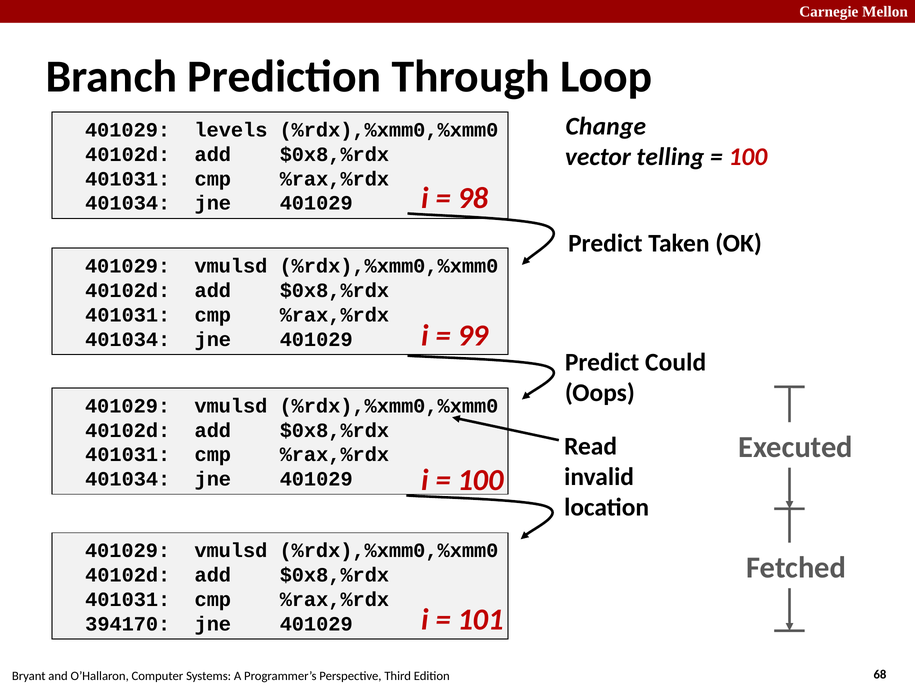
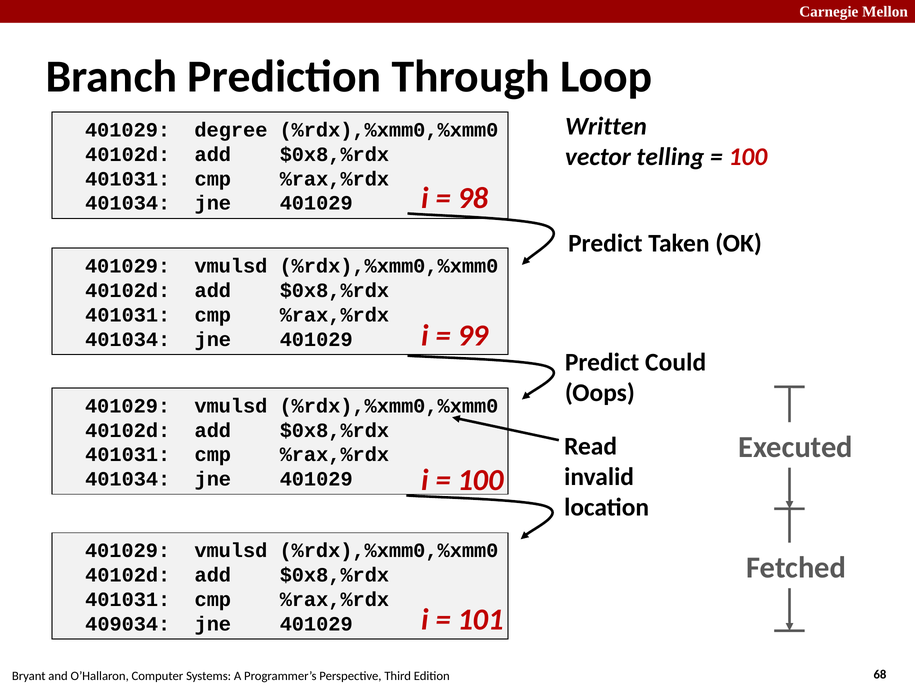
Change: Change -> Written (606, 126)
levels: levels -> degree (231, 130)
394170: 394170 -> 409034 (128, 624)
